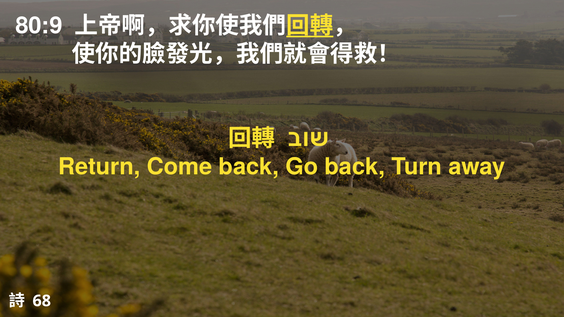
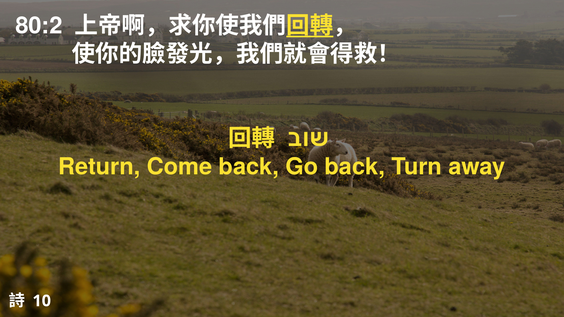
80:9: 80:9 -> 80:2 (39, 26)
68: 68 -> 10 (42, 301)
